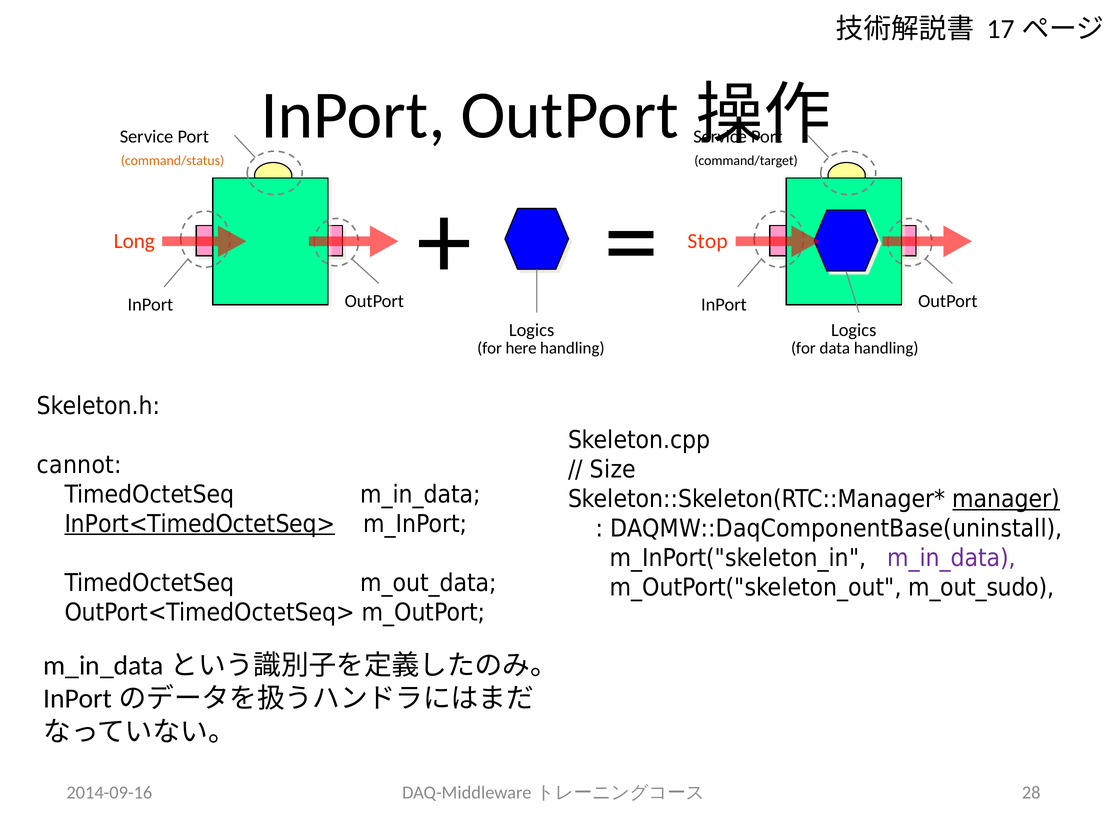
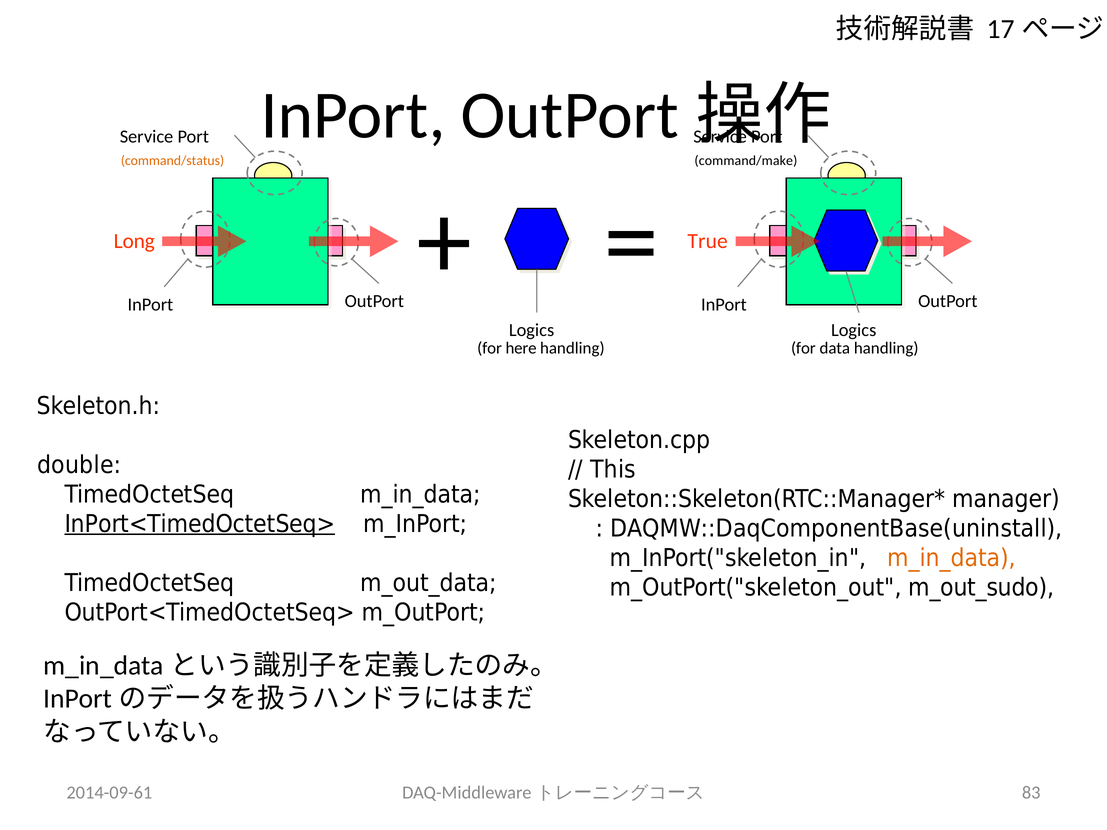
command/target: command/target -> command/make (746, 161)
Stop: Stop -> True (708, 241)
cannot: cannot -> double (79, 465)
Size: Size -> This (613, 470)
manager underline: present -> none (1006, 499)
m_in_data colour: purple -> orange (952, 558)
2014-09-16: 2014-09-16 -> 2014-09-61 (109, 793)
28: 28 -> 83 (1031, 793)
